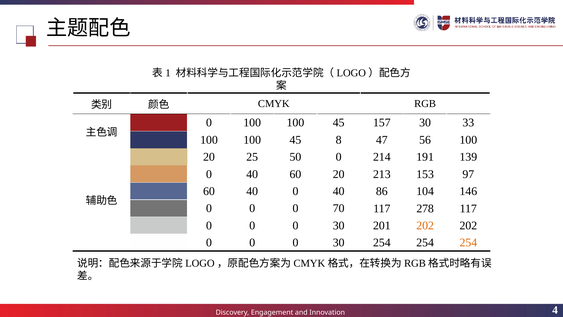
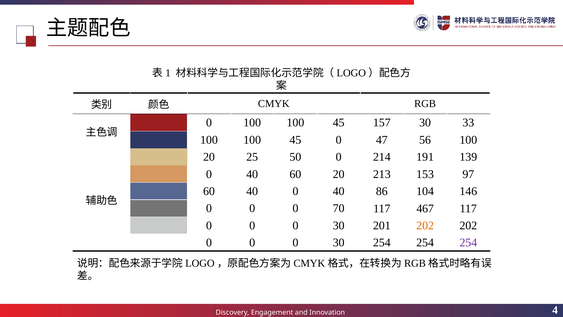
45 8: 8 -> 0 (339, 140)
278: 278 -> 467 (425, 208)
254 colour: orange -> purple (468, 243)
